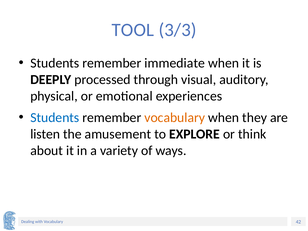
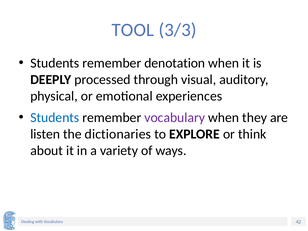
immediate: immediate -> denotation (175, 63)
vocabulary colour: orange -> purple (175, 118)
amusement: amusement -> dictionaries (118, 134)
